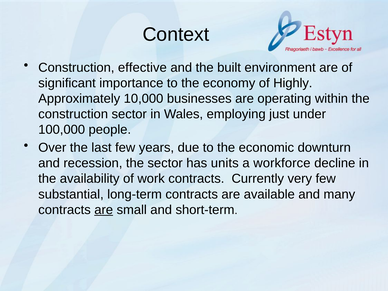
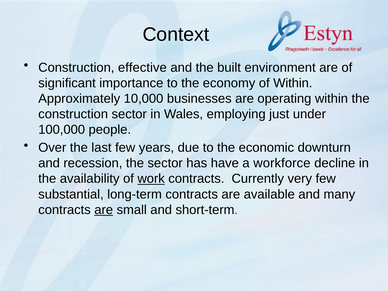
of Highly: Highly -> Within (293, 83)
units: units -> have (225, 163)
work underline: none -> present (151, 179)
